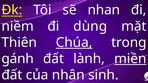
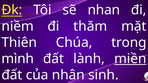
dùng: dùng -> thăm (90, 26)
Chúa underline: present -> none (74, 43)
gánh: gánh -> mình (18, 59)
